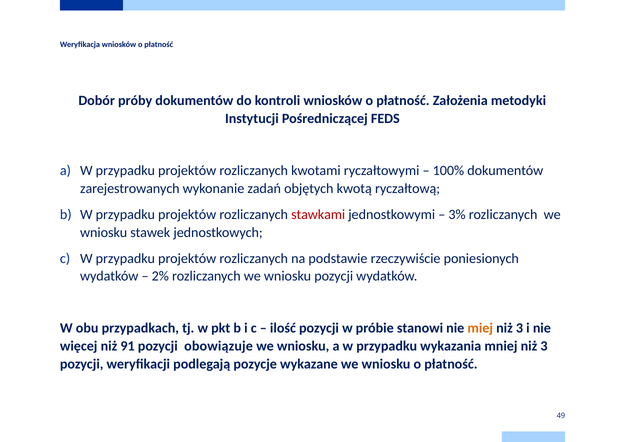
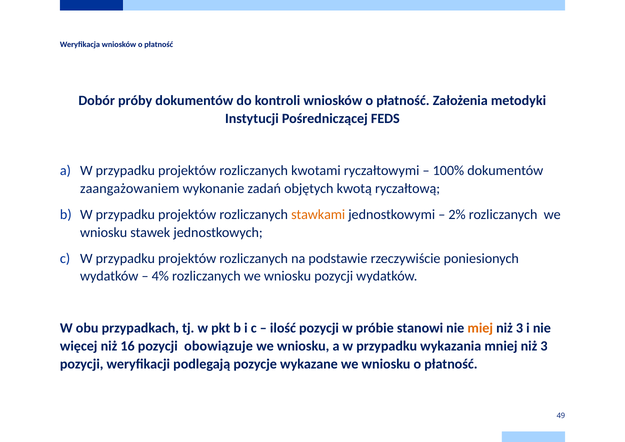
zarejestrowanych: zarejestrowanych -> zaangażowaniem (130, 188)
stawkami colour: red -> orange (318, 215)
3%: 3% -> 2% (457, 215)
2%: 2% -> 4% (160, 276)
91: 91 -> 16 (128, 346)
